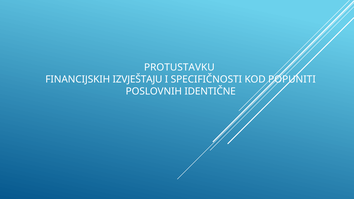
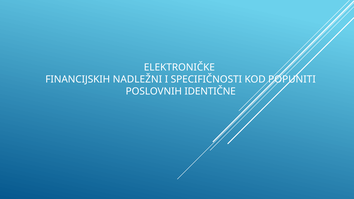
PROTUSTAVKU: PROTUSTAVKU -> ELEKTRONIČKE (179, 67)
IZVJEŠTAJU: IZVJEŠTAJU -> NADLEŽNI (137, 79)
